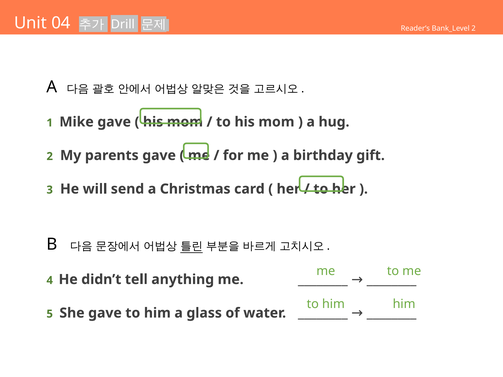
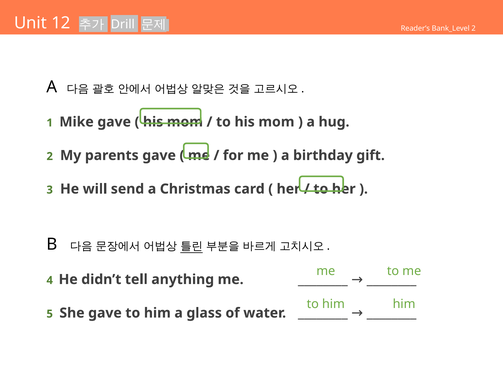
04: 04 -> 12 (61, 23)
